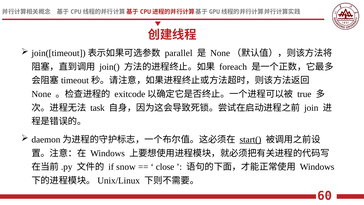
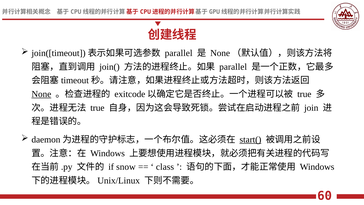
foreach: foreach -> parallel (233, 67)
None underline: none -> present (41, 94)
task: task -> true (97, 108)
close: close -> class (165, 167)
